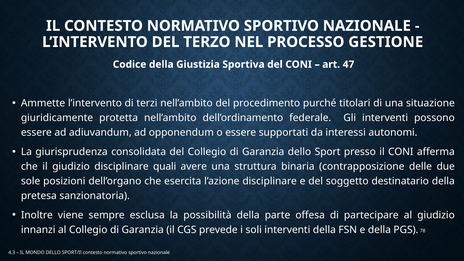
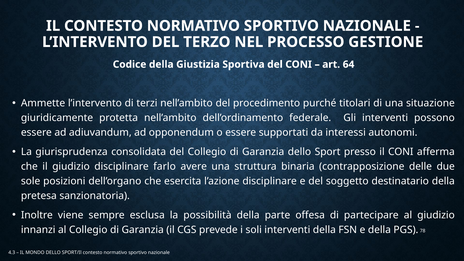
47: 47 -> 64 (349, 64)
quali: quali -> farlo (165, 167)
